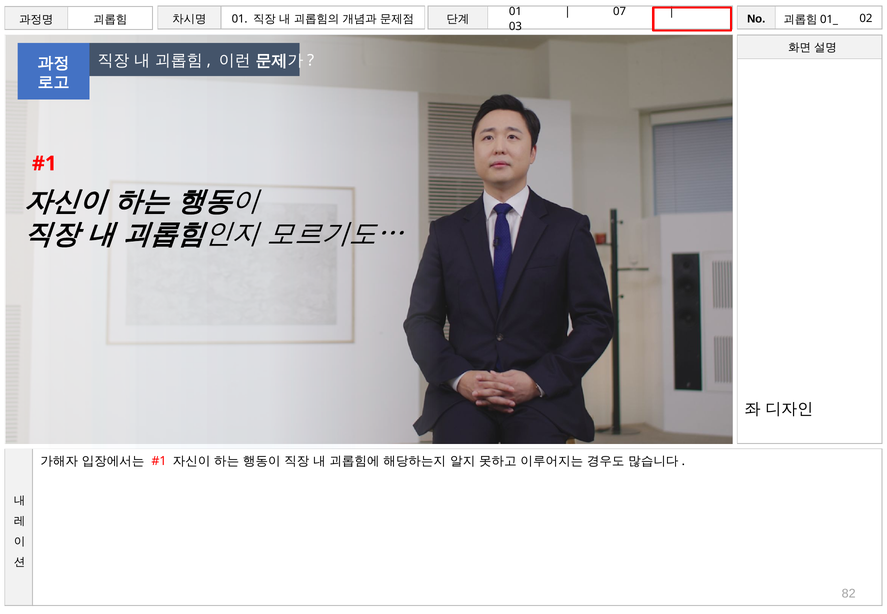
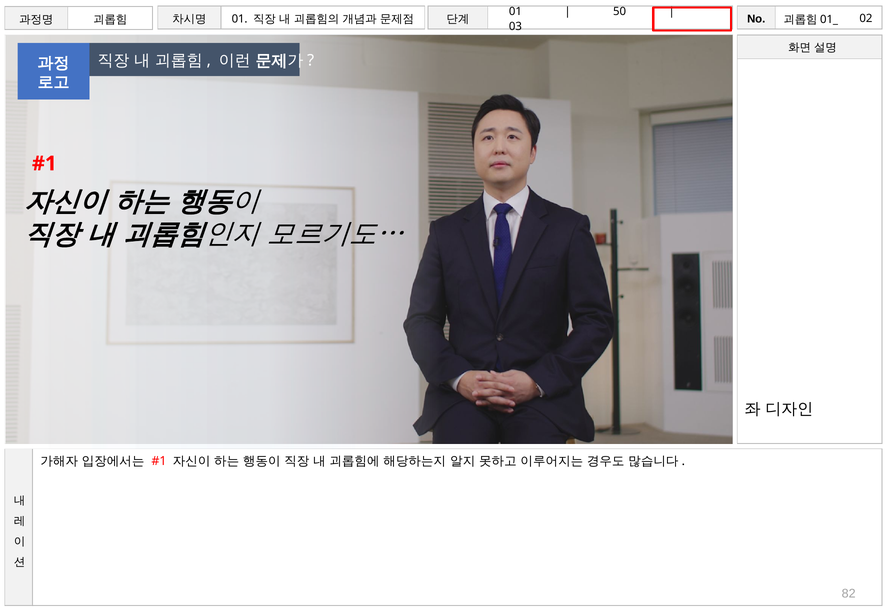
07: 07 -> 50 (620, 12)
